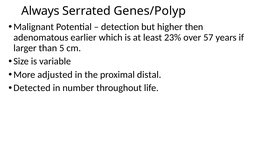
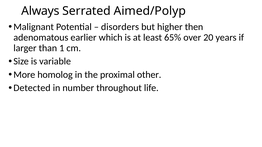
Genes/Polyp: Genes/Polyp -> Aimed/Polyp (150, 11)
detection: detection -> disorders (120, 27)
23%: 23% -> 65% (173, 38)
57: 57 -> 20 (208, 38)
5: 5 -> 1 (62, 48)
adjusted: adjusted -> homolog (55, 75)
distal: distal -> other (149, 75)
